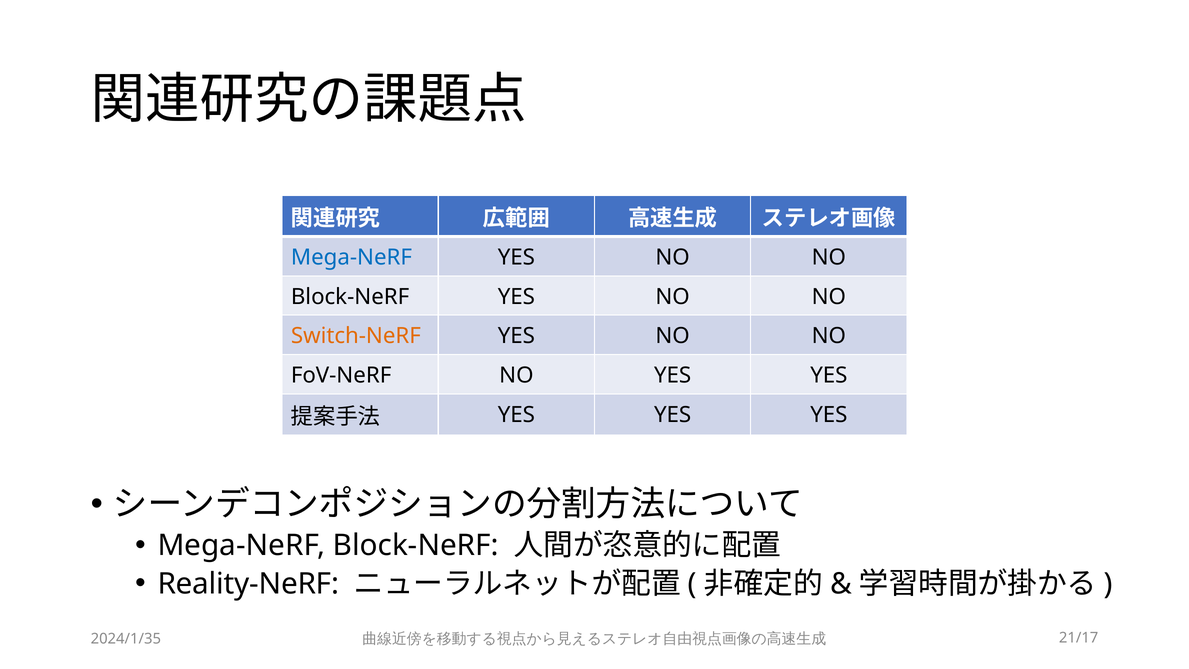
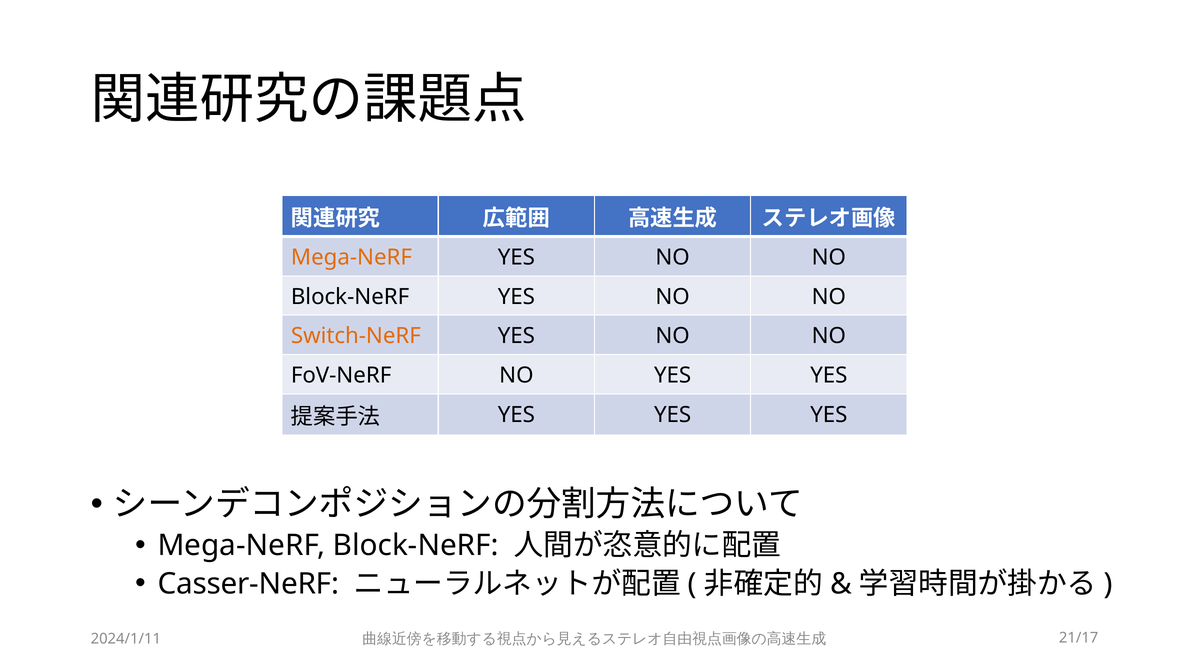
Mega-NeRF colour: blue -> orange (351, 257)
Reality-NeRF: Reality-NeRF -> Casser-NeRF (248, 584)
2024/1/35: 2024/1/35 -> 2024/1/11 (126, 639)
